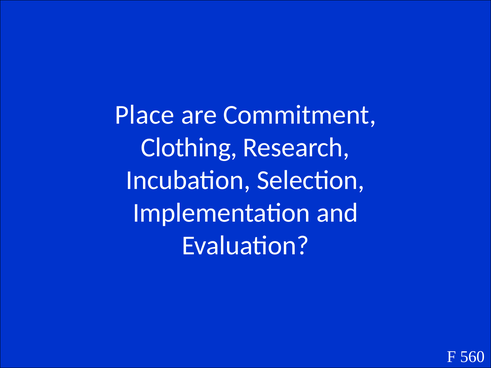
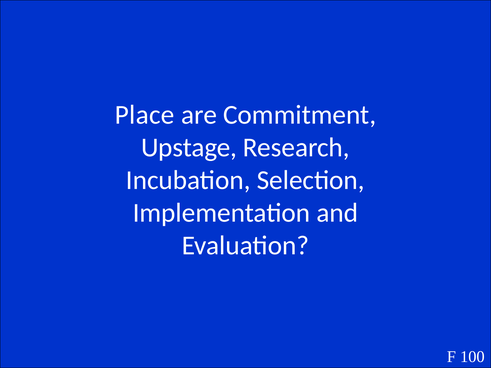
Clothing: Clothing -> Upstage (189, 148)
560: 560 -> 100 (472, 357)
